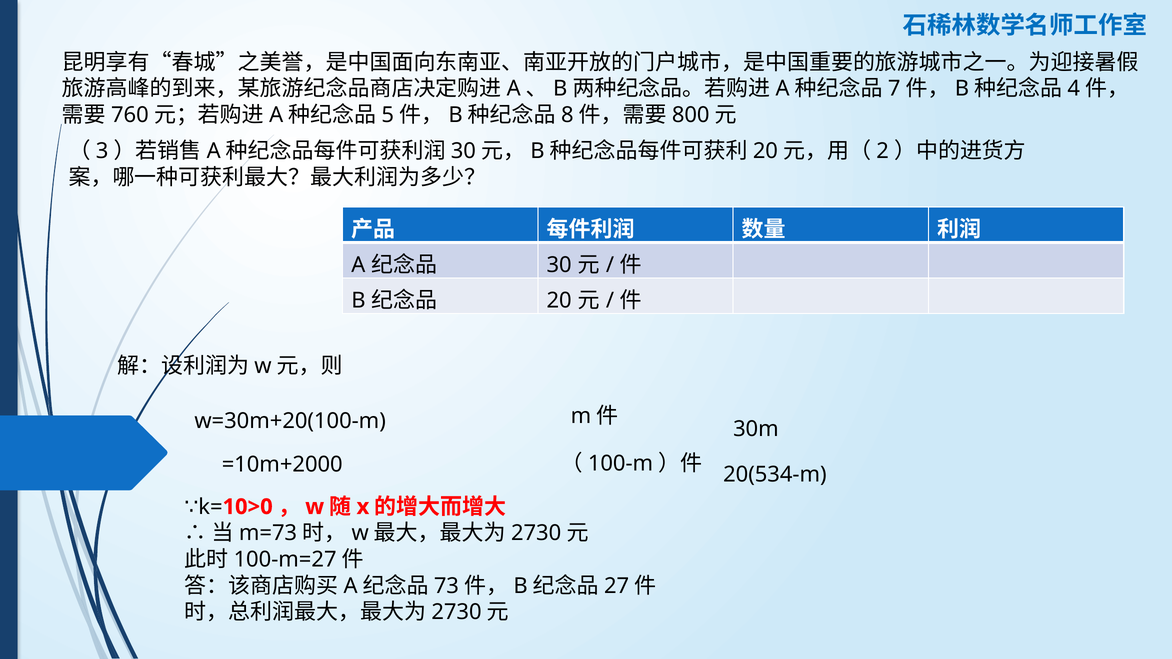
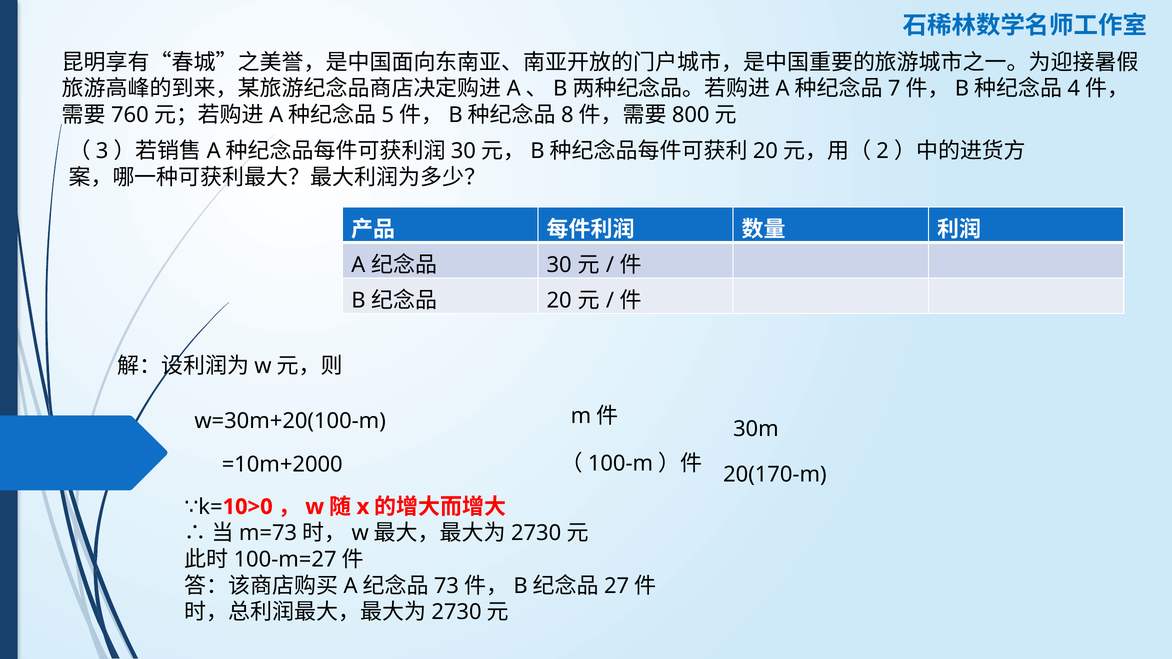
20(534-m: 20(534-m -> 20(170-m (775, 475)
